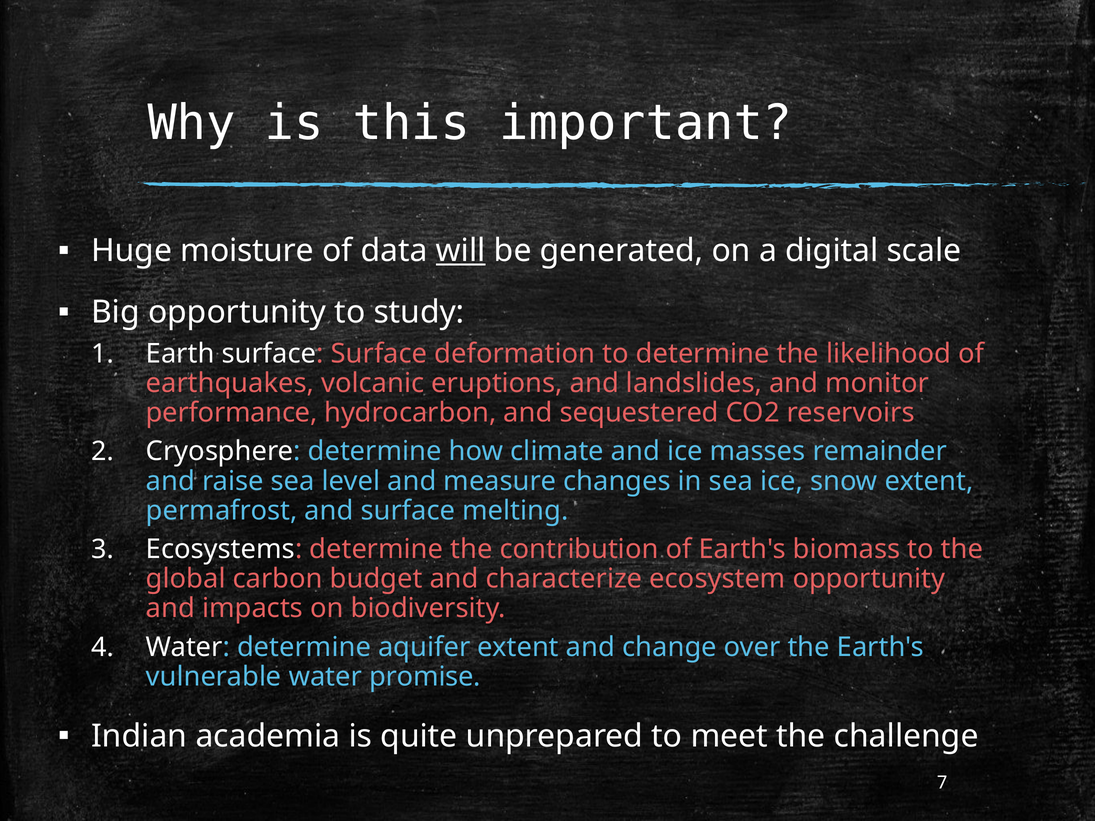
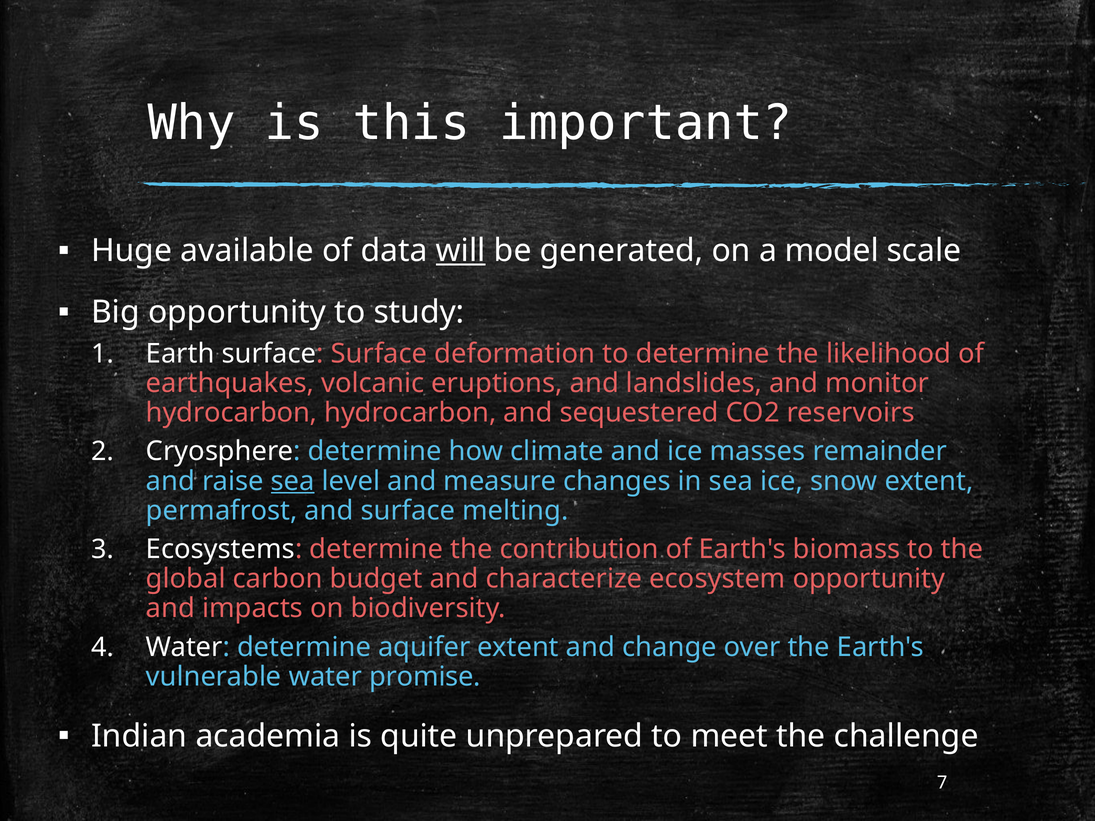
moisture: moisture -> available (247, 251)
digital: digital -> model (832, 251)
performance: performance -> hydrocarbon (232, 413)
sea underline: none -> present (293, 481)
